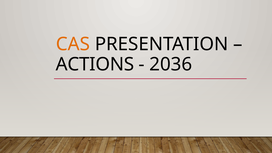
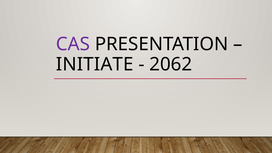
CAS colour: orange -> purple (73, 44)
ACTIONS: ACTIONS -> INITIATE (95, 64)
2036: 2036 -> 2062 (171, 64)
